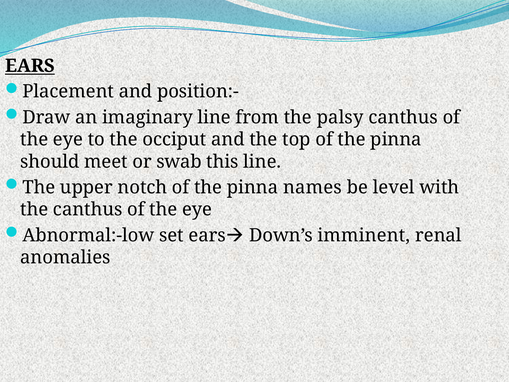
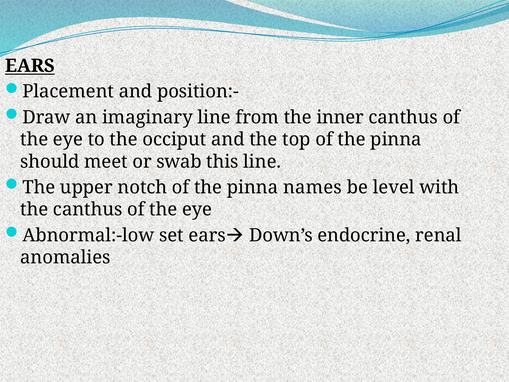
palsy: palsy -> inner (340, 117)
imminent: imminent -> endocrine (364, 235)
